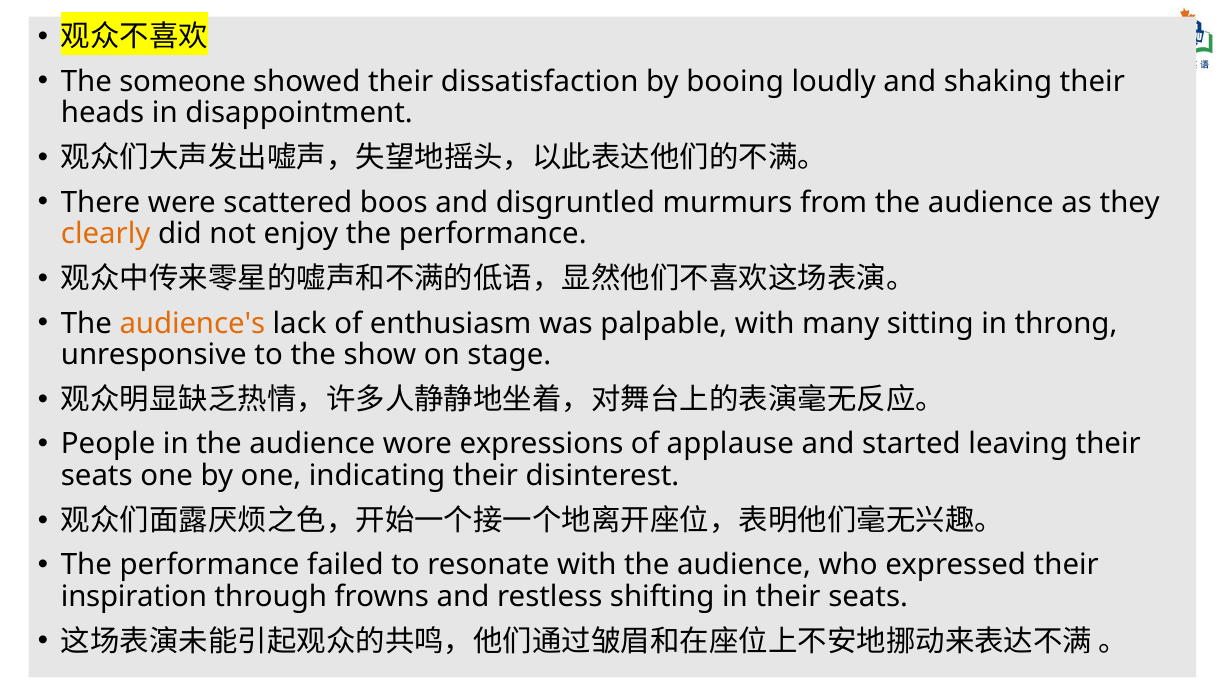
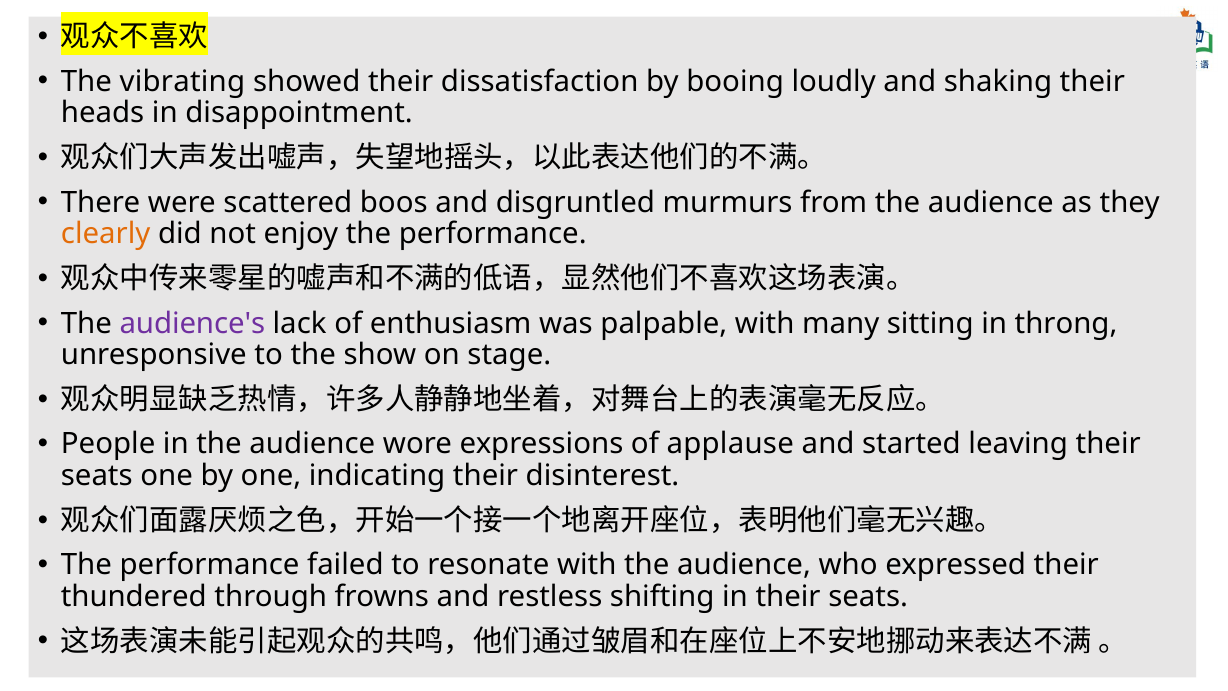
someone: someone -> vibrating (182, 81)
audience's colour: orange -> purple (192, 323)
inspiration: inspiration -> thundered (134, 597)
